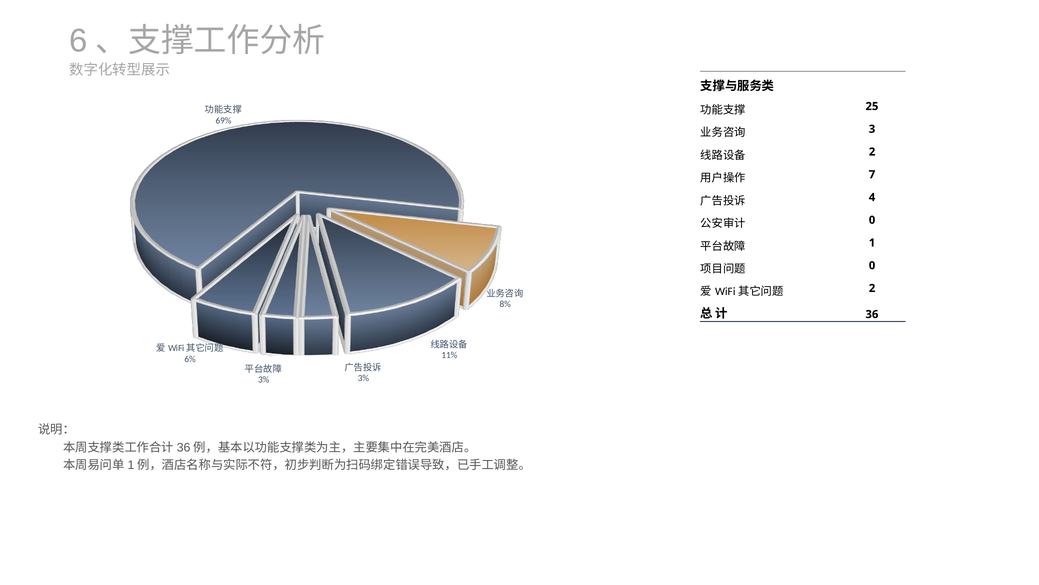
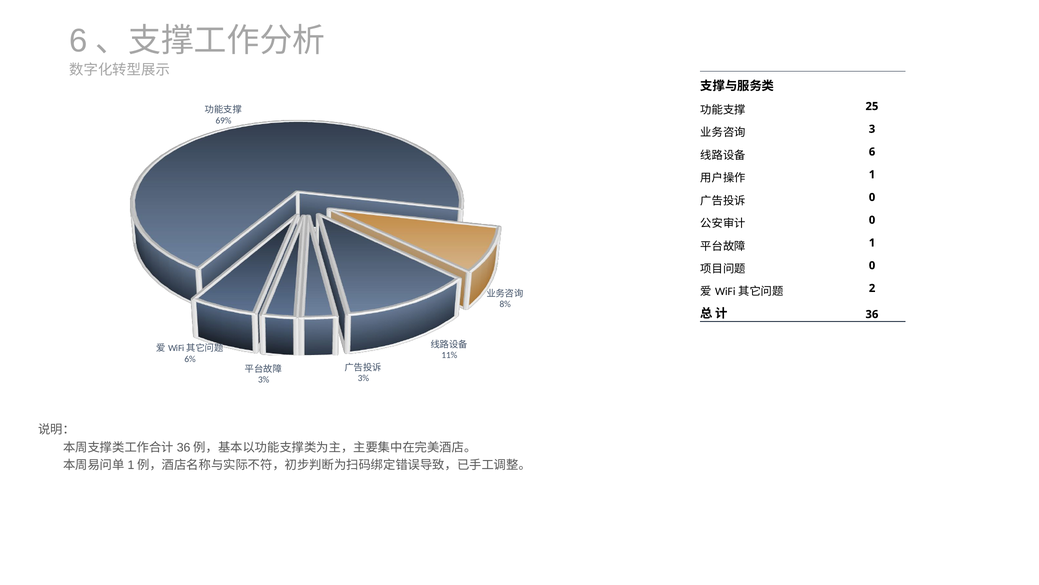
2: 2 -> 6 (872, 152)
7: 7 -> 1 (872, 174)
4: 4 -> 0 (872, 197)
